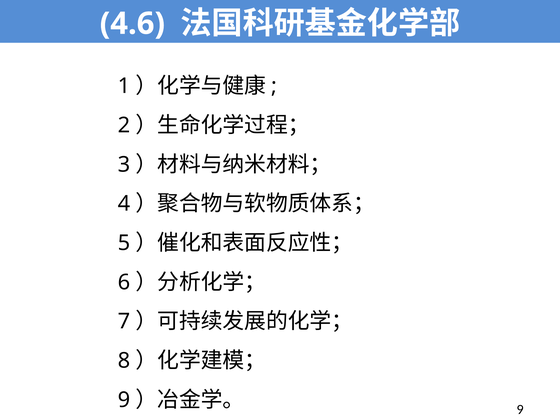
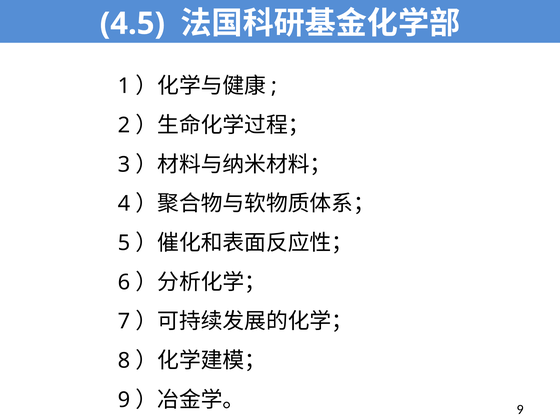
4.6: 4.6 -> 4.5 (132, 24)
